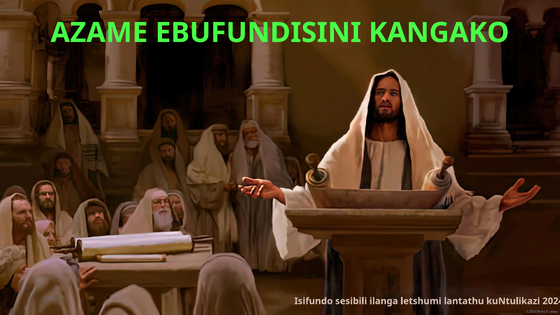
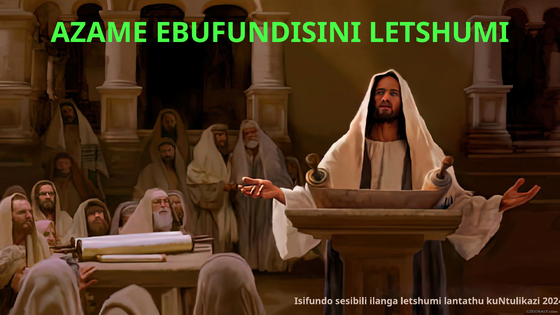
EBUFUNDISINI KANGAKO: KANGAKO -> LETSHUMI (439, 33)
